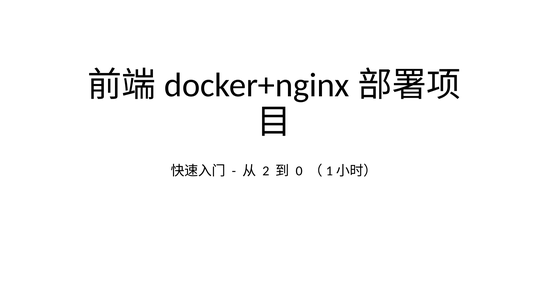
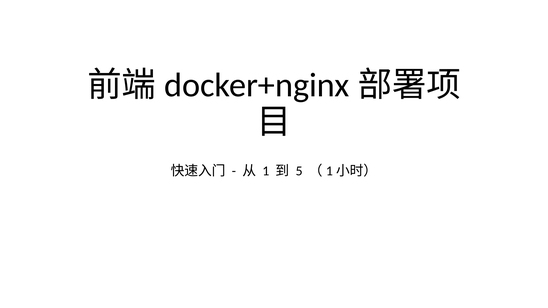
2: 2 -> 1 (266, 171)
0: 0 -> 5 (299, 171)
